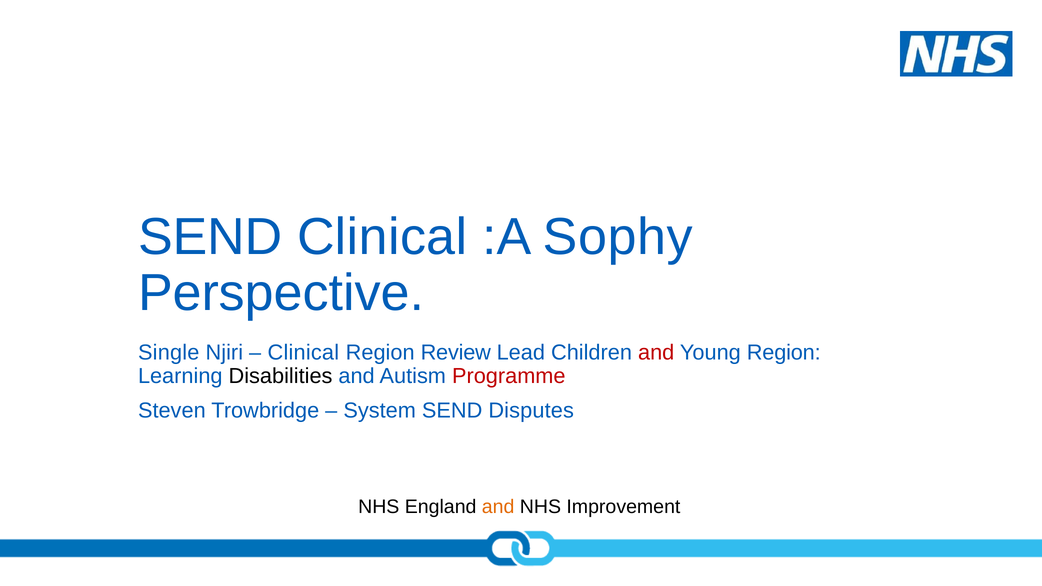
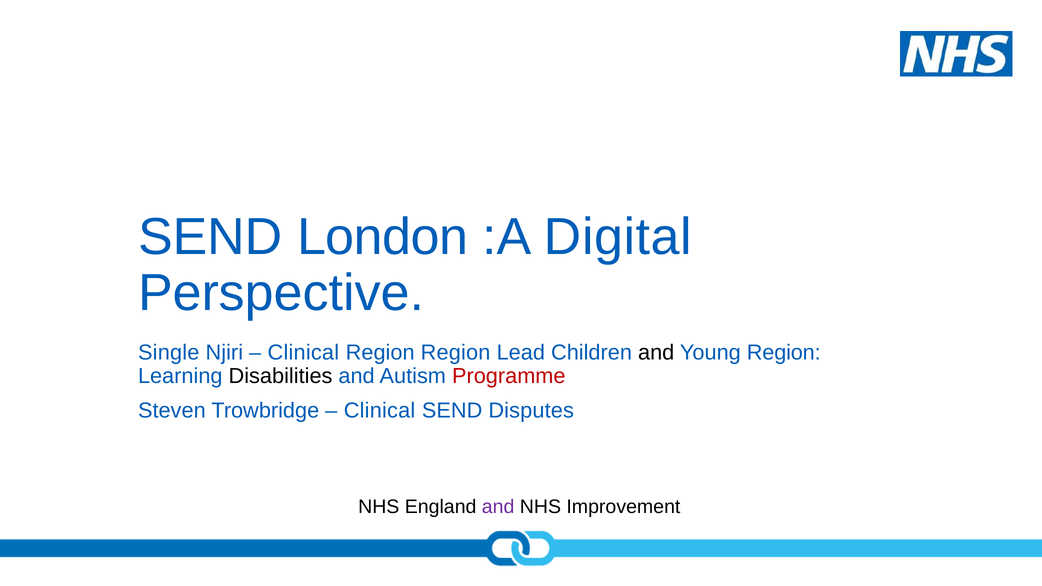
SEND Clinical: Clinical -> London (383, 237)
Sophy: Sophy -> Digital (618, 237)
Region Review: Review -> Region (456, 353)
and colour: red -> black (656, 353)
System: System -> Clinical (380, 411)
and colour: orange -> purple (498, 507)
